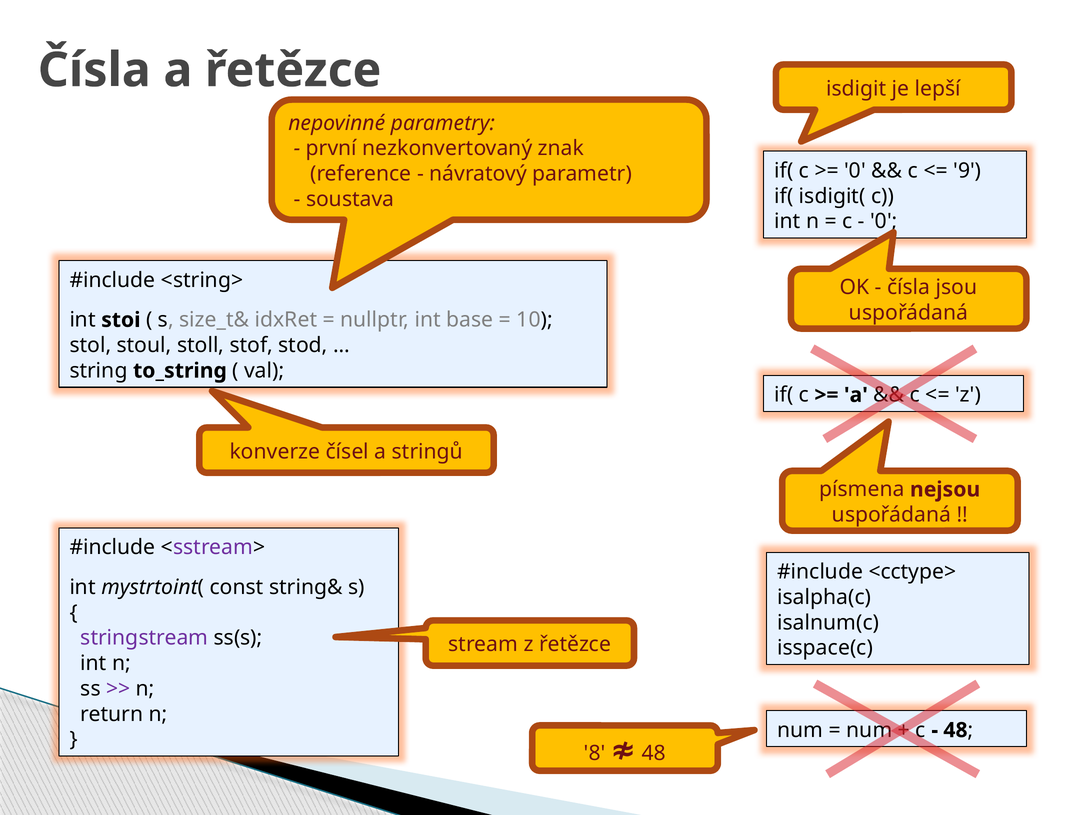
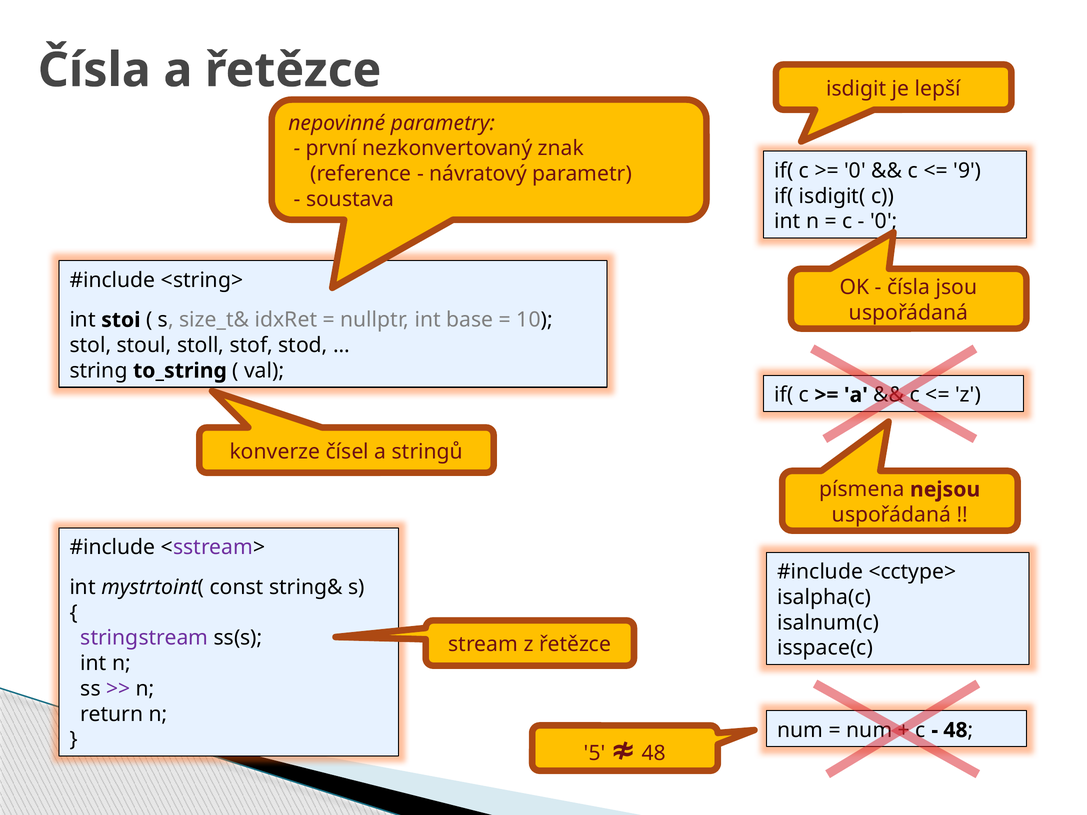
8: 8 -> 5 (595, 753)
